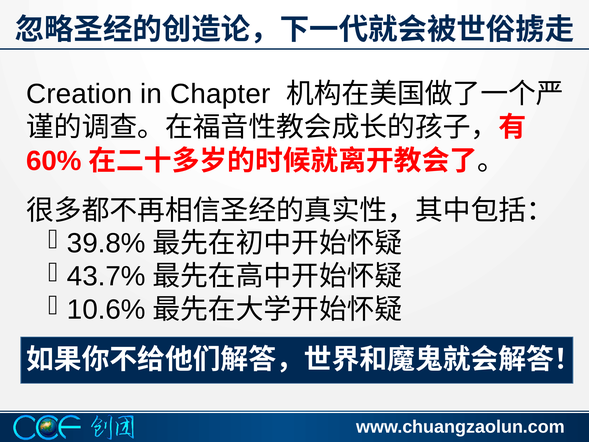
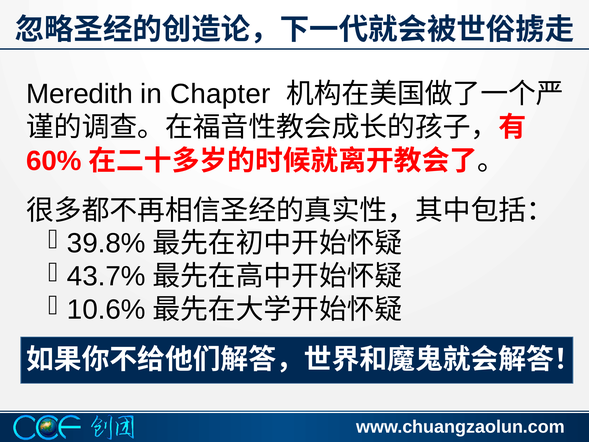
Creation: Creation -> Meredith (79, 94)
